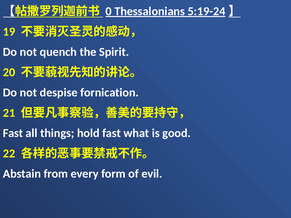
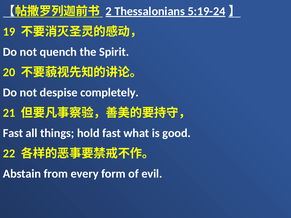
0: 0 -> 2 (109, 11)
fornication: fornication -> completely (110, 93)
